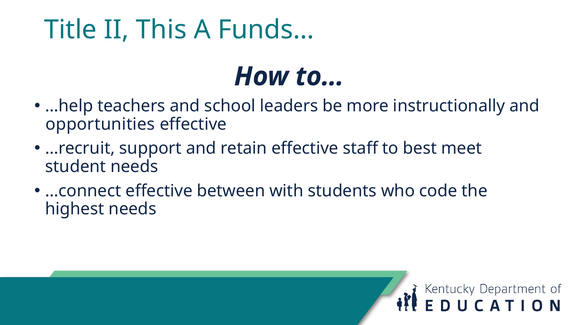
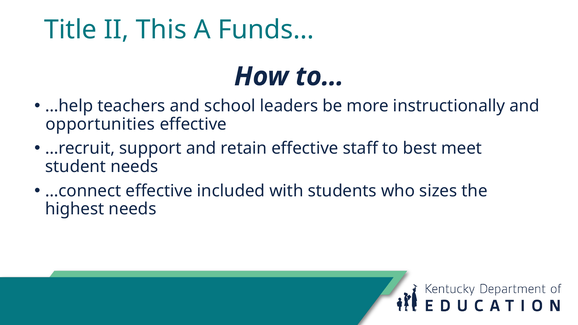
between: between -> included (231, 191)
code: code -> sizes (438, 191)
